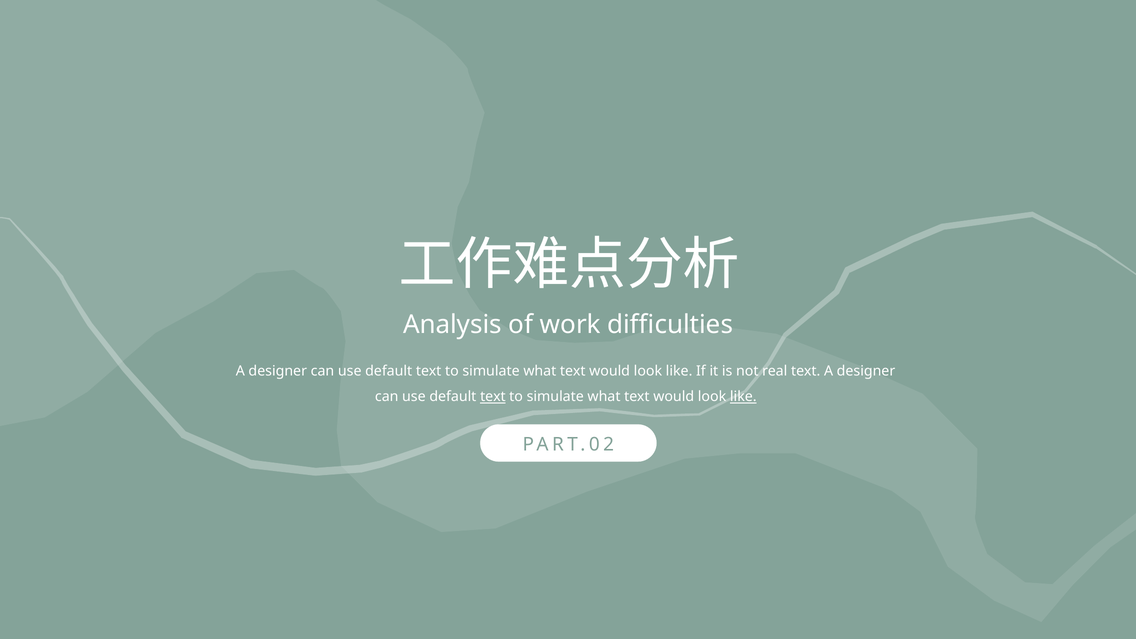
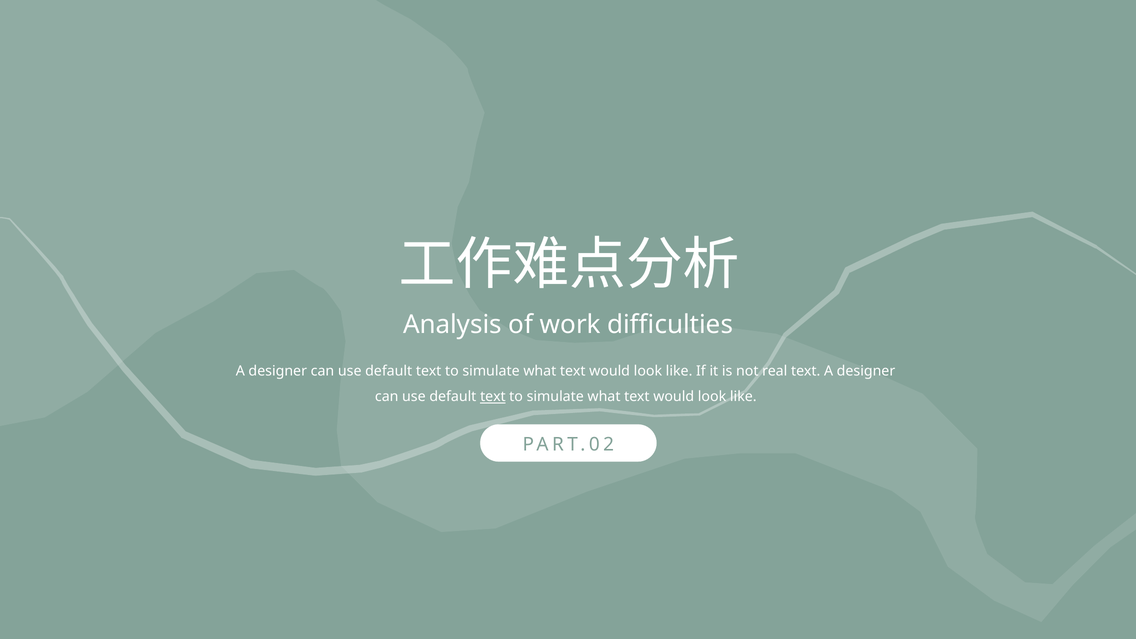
like underline: present -> none (743, 397)
